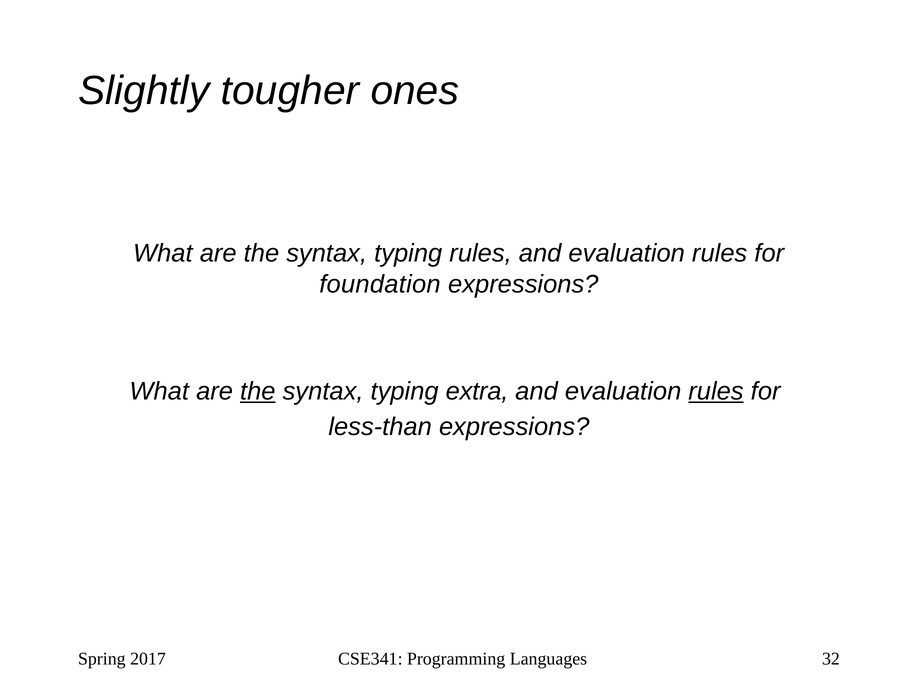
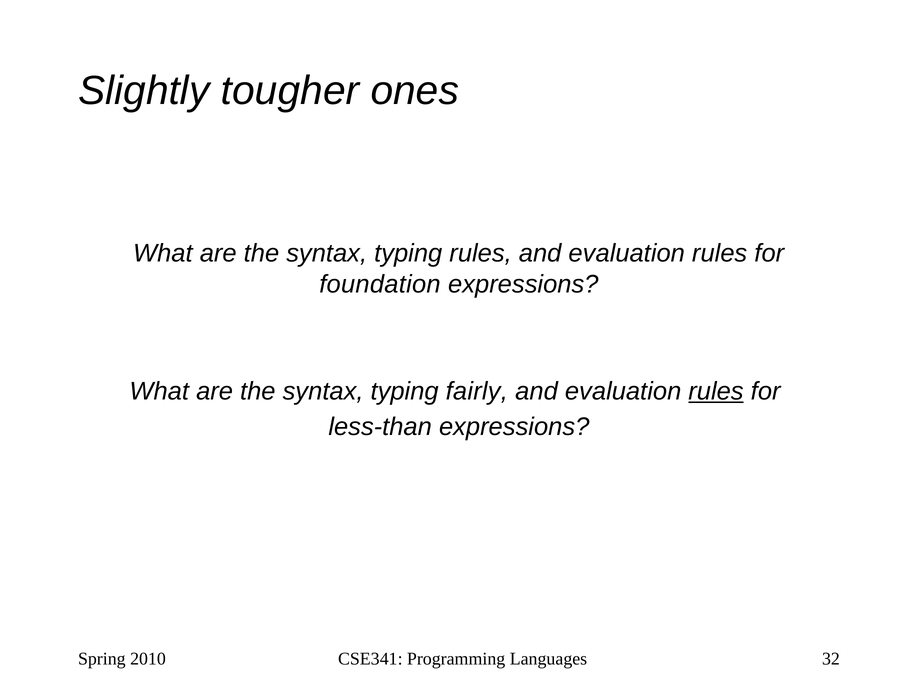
the underline: present -> none (258, 391)
extra: extra -> fairly (477, 391)
2017: 2017 -> 2010 (148, 659)
